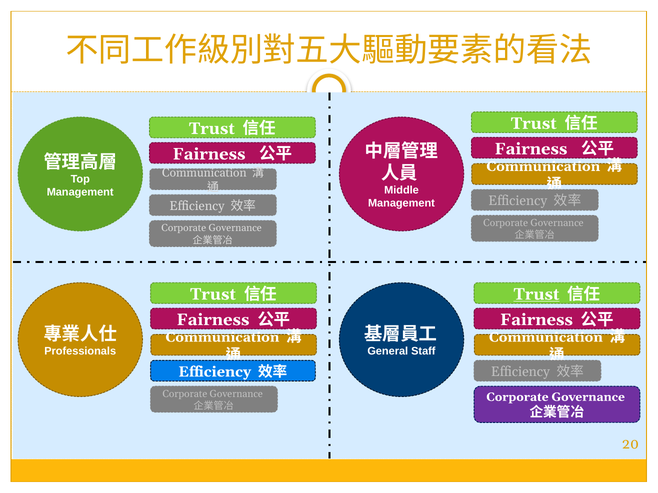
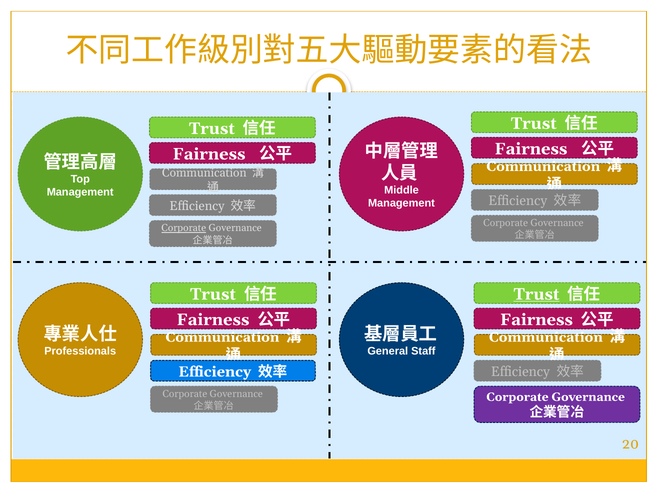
Corporate underline: none -> present (184, 228)
